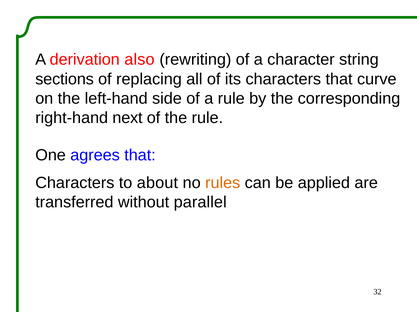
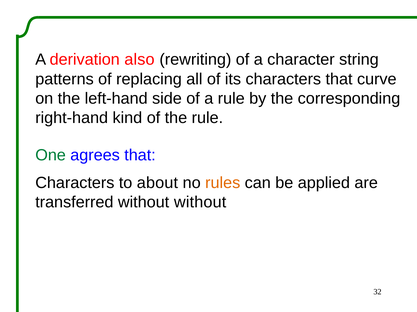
sections: sections -> patterns (64, 79)
next: next -> kind (127, 118)
One colour: black -> green (51, 156)
without parallel: parallel -> without (200, 203)
